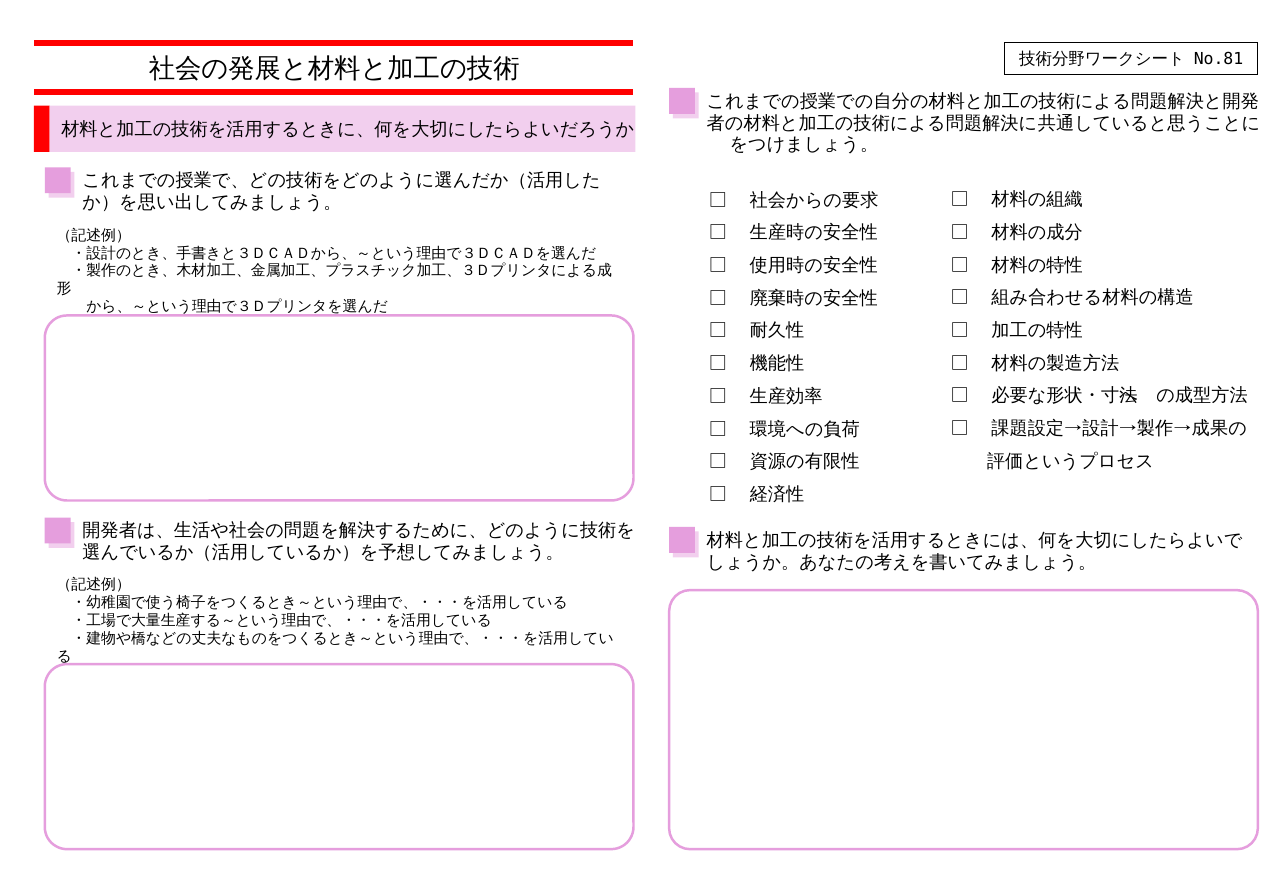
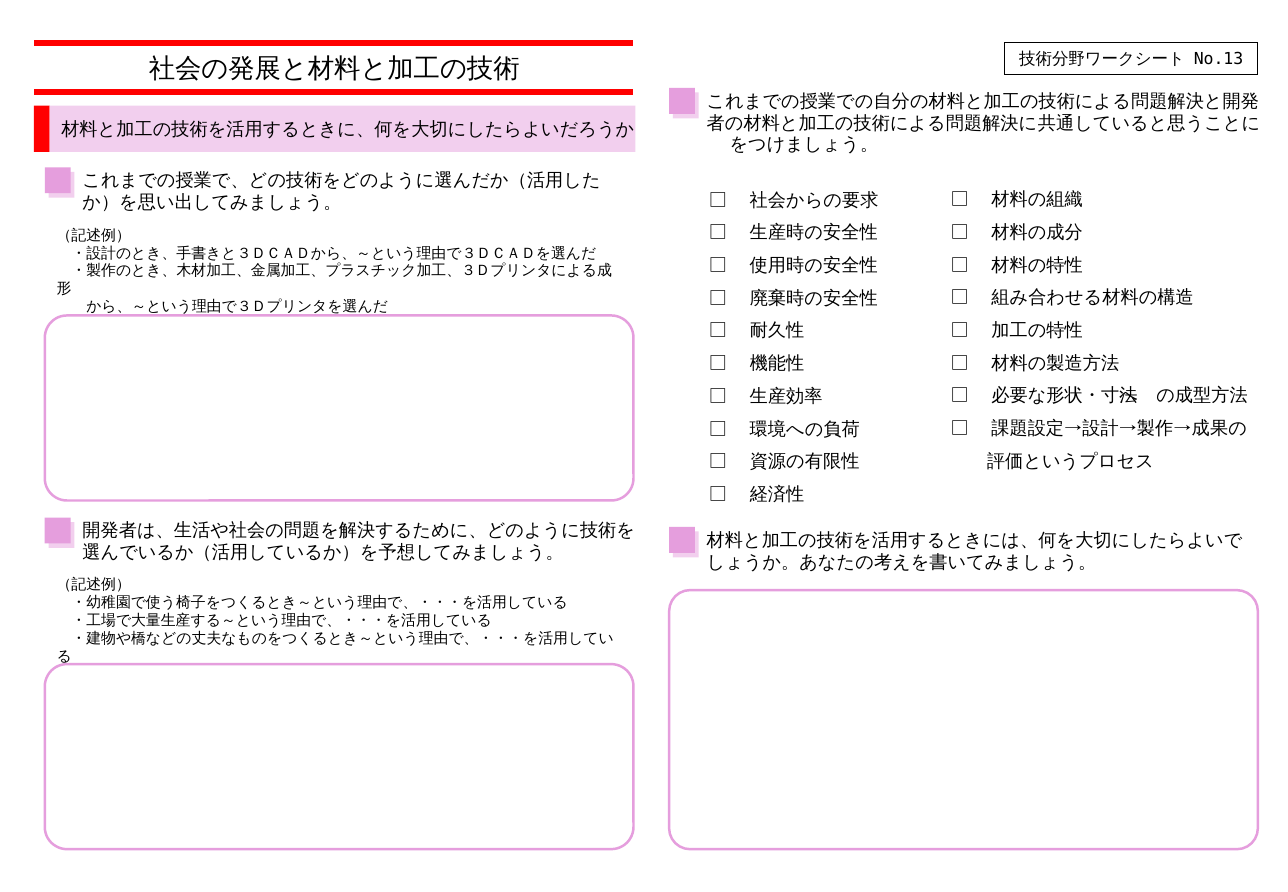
No.81: No.81 -> No.13 (1219, 59)
